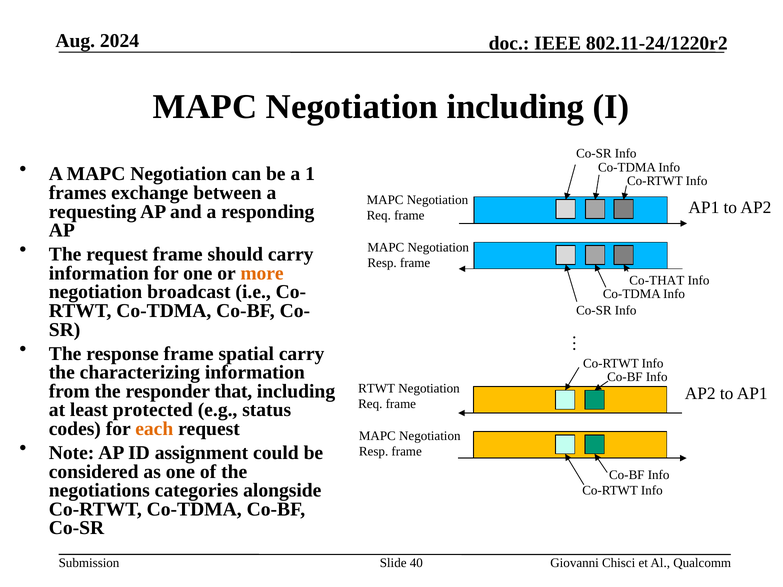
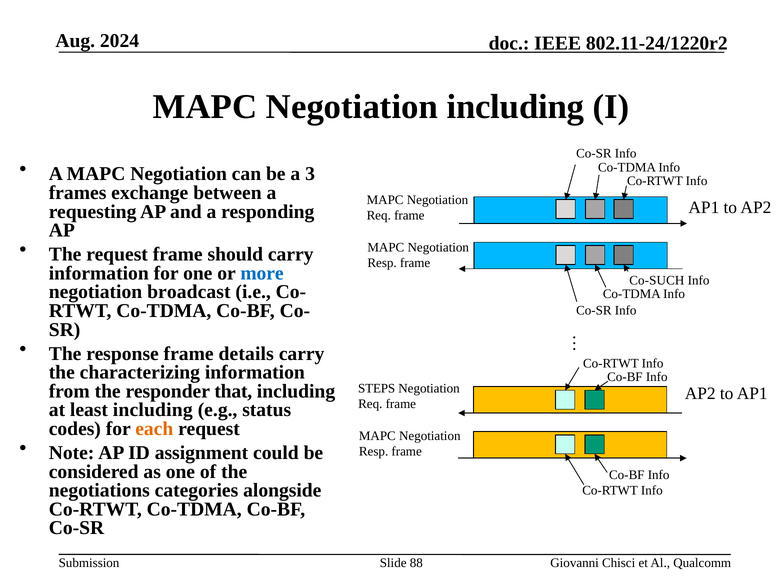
1: 1 -> 3 (310, 174)
more colour: orange -> blue (262, 273)
Co-THAT: Co-THAT -> Co-SUCH (657, 280)
spatial: spatial -> details (246, 354)
RTWT: RTWT -> STEPS (377, 389)
least protected: protected -> including (153, 410)
40: 40 -> 88 (416, 563)
